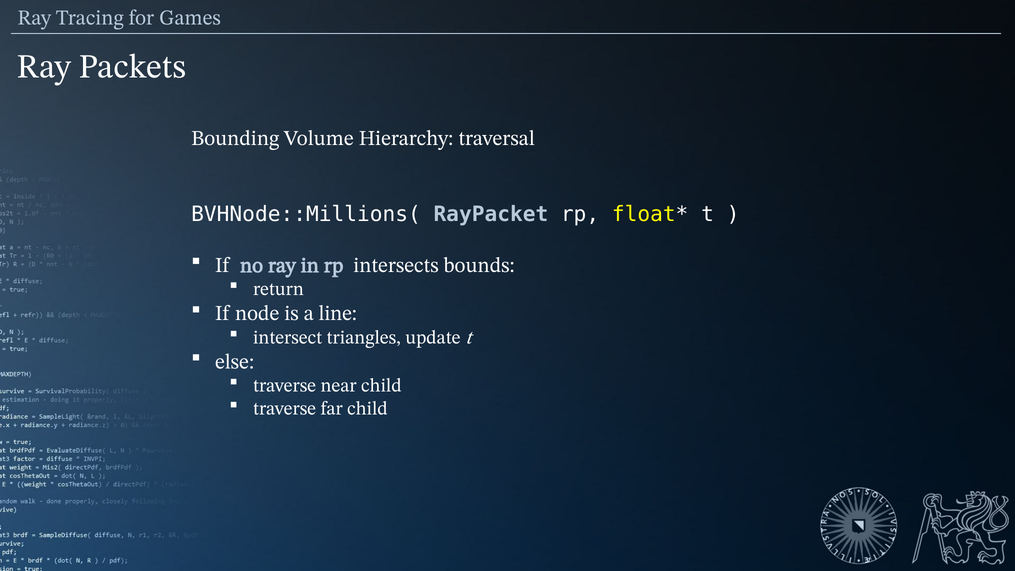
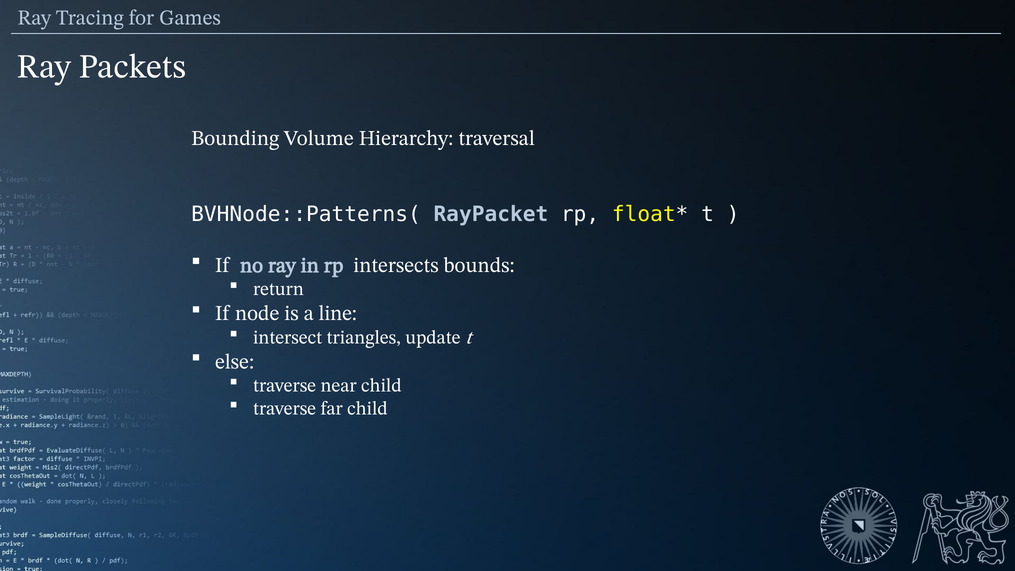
BVHNode::Millions(: BVHNode::Millions( -> BVHNode::Patterns( (306, 214)
